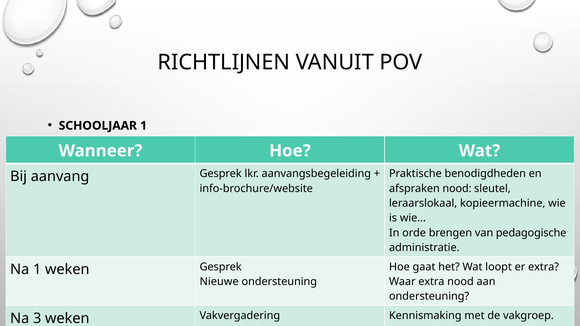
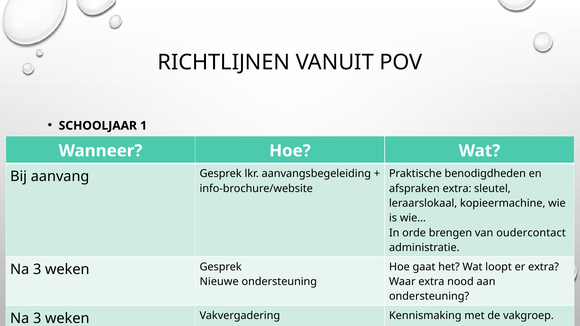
afspraken nood: nood -> extra (457, 189)
pedagogische: pedagogische -> oudercontact (531, 233)
1: 1 -> 3 (37, 270)
